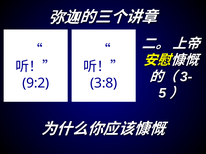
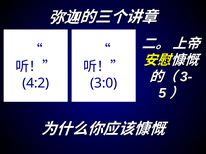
9:2: 9:2 -> 4:2 (36, 83)
3:8: 3:8 -> 3:0 (104, 83)
